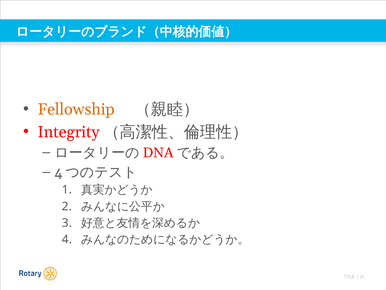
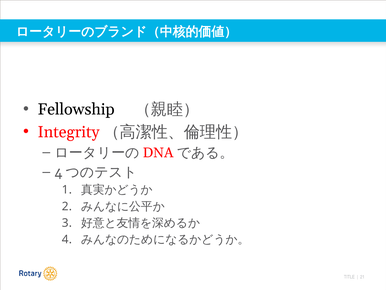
Fellowship colour: orange -> black (76, 109)
